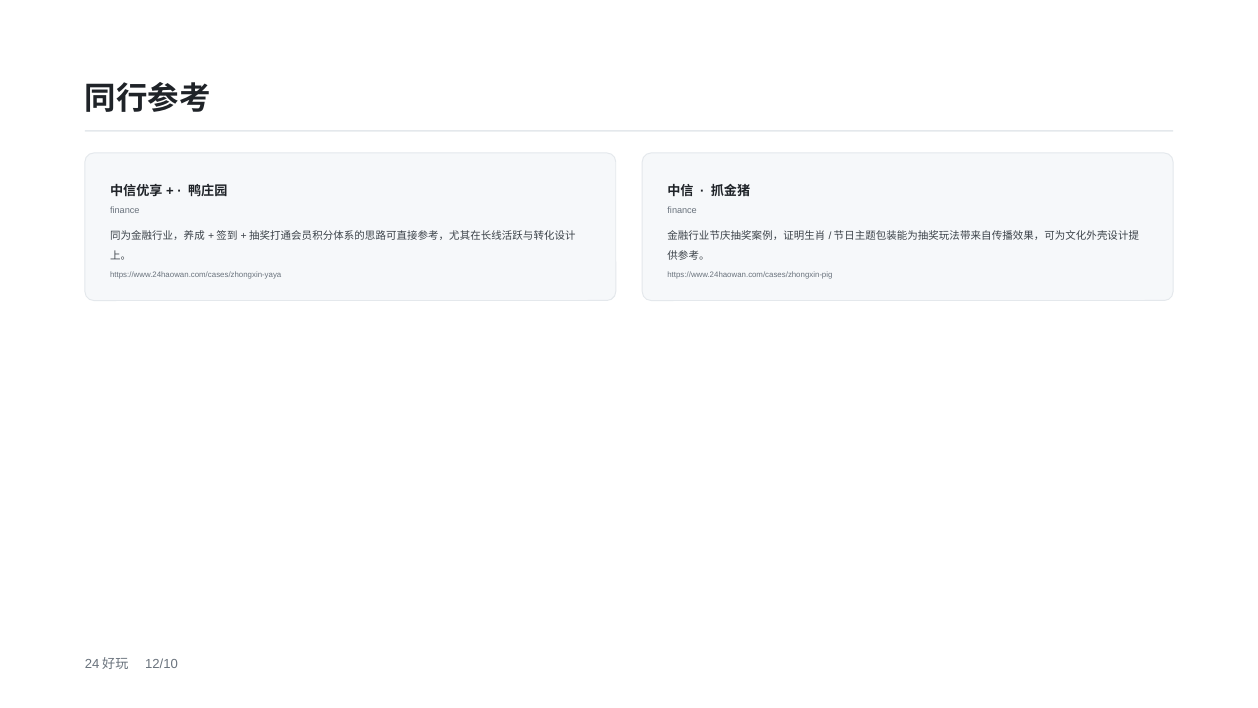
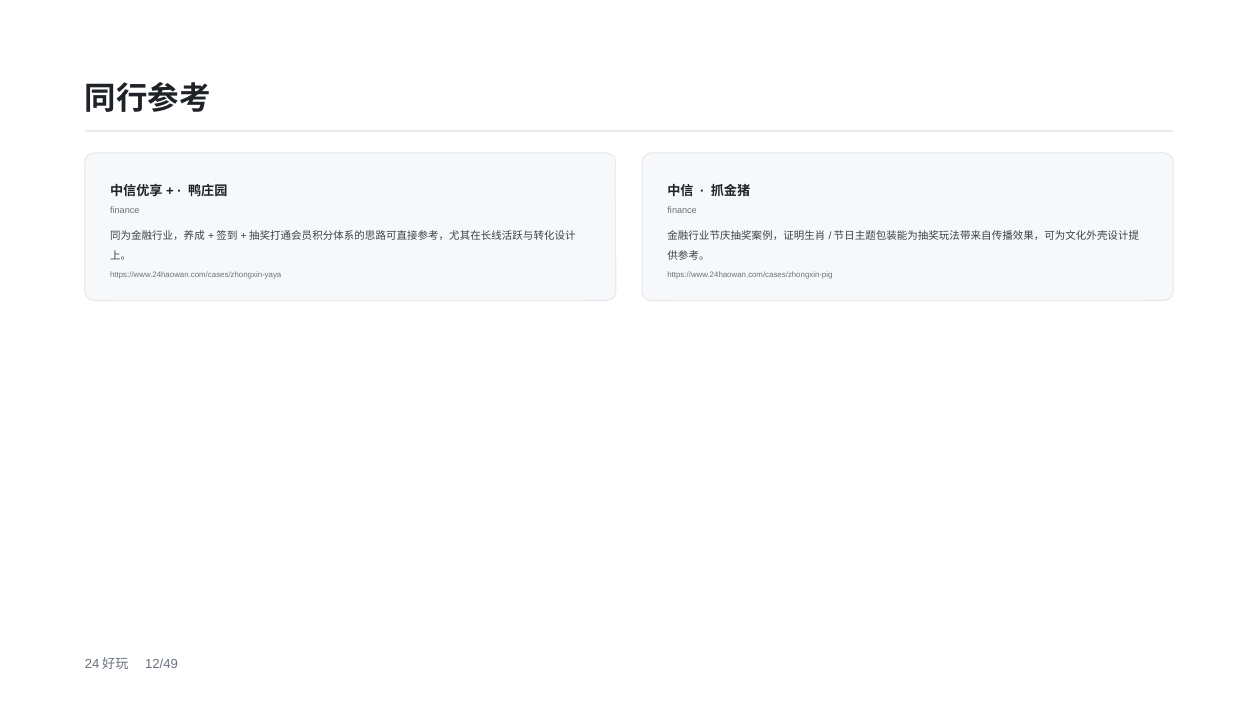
12/10: 12/10 -> 12/49 (161, 664)
